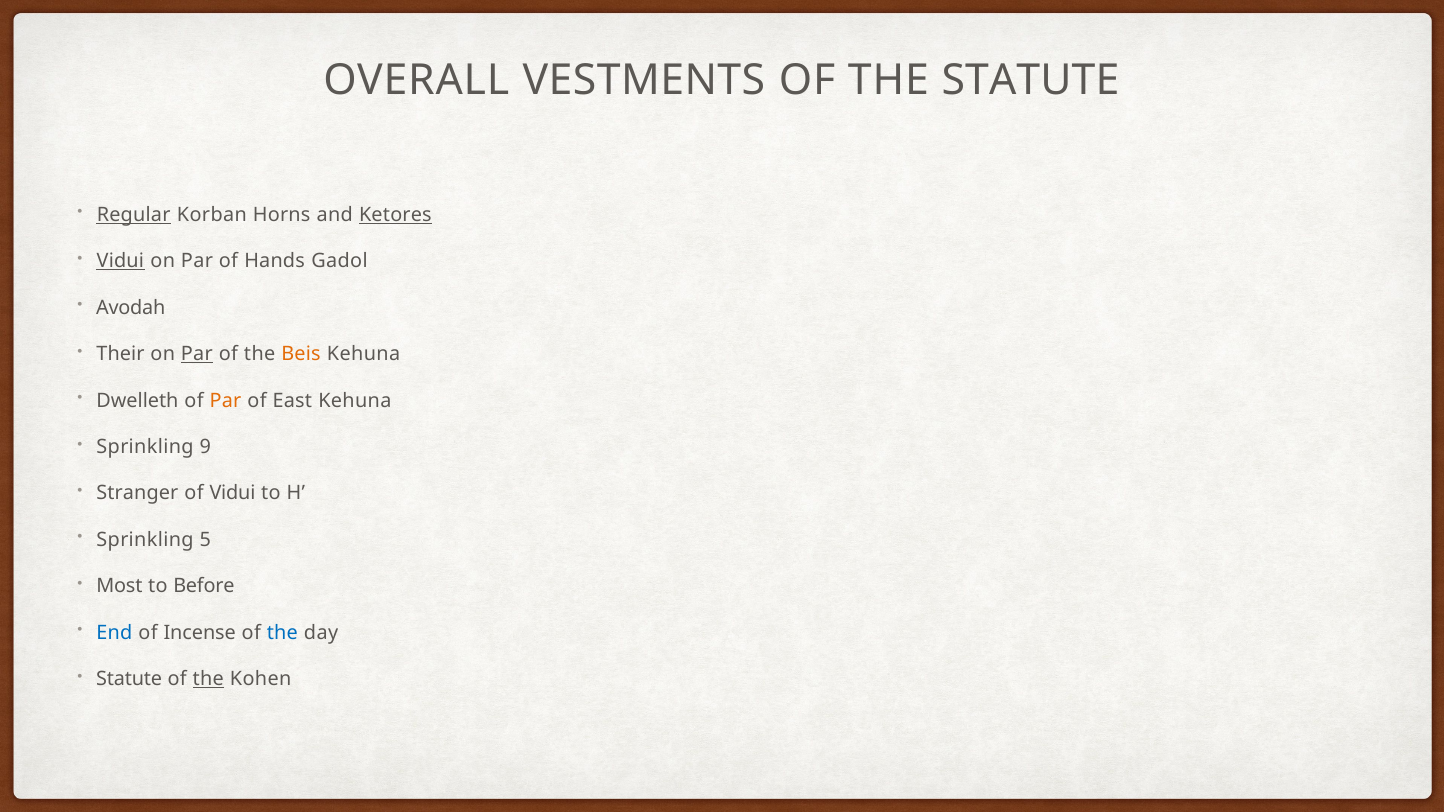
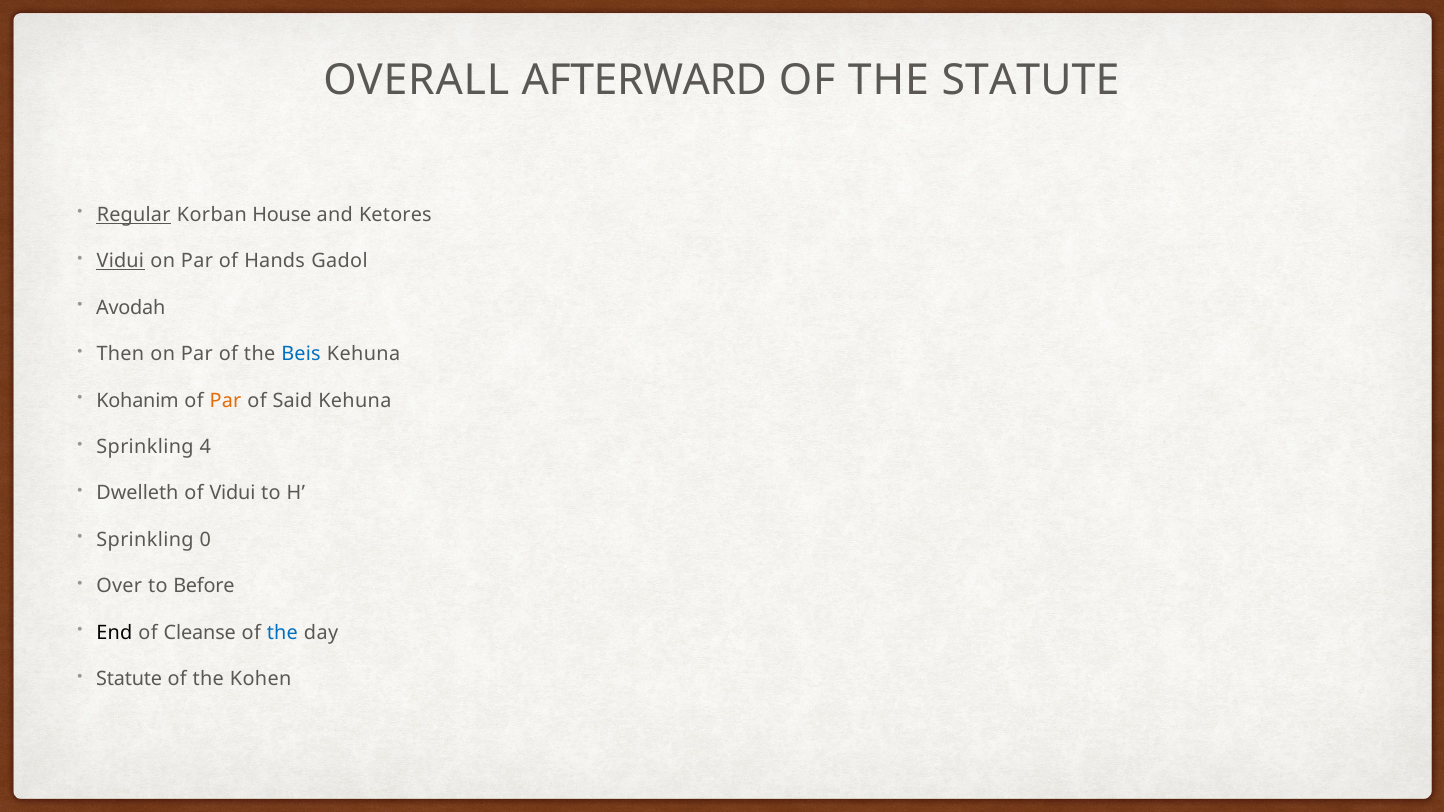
VESTMENTS: VESTMENTS -> AFTERWARD (644, 81)
Horns: Horns -> House (282, 215)
Ketores underline: present -> none (395, 215)
Their: Their -> Then (120, 354)
Par underline: present -> none (197, 354)
Beis colour: orange -> blue (301, 354)
Dwelleth: Dwelleth -> Kohanim (138, 401)
East: East -> Said (292, 401)
9: 9 -> 4 (205, 447)
Stranger: Stranger -> Dwelleth (137, 493)
5: 5 -> 0 (205, 540)
Most: Most -> Over (119, 586)
End colour: blue -> black (114, 633)
Incense: Incense -> Cleanse (200, 633)
the underline: present -> none (208, 679)
